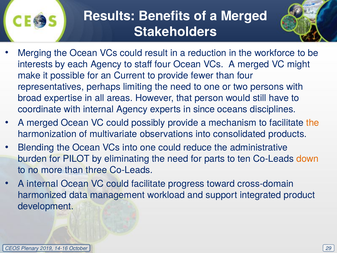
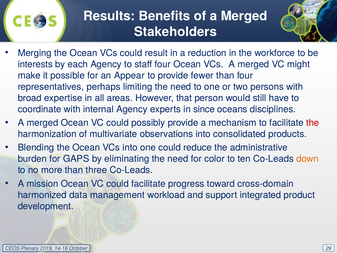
Current: Current -> Appear (129, 75)
the colour: orange -> red (313, 123)
PILOT: PILOT -> GAPS (76, 159)
parts: parts -> color (215, 159)
A internal: internal -> mission (42, 183)
